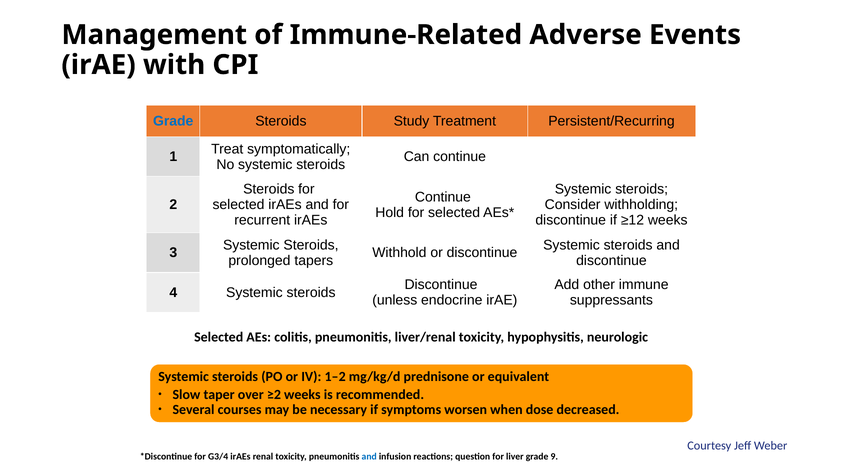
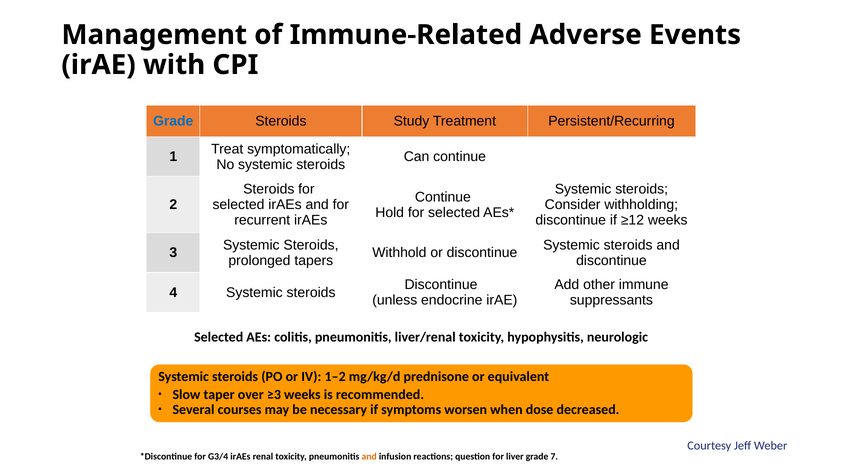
≥2: ≥2 -> ≥3 (274, 395)
and colour: blue -> orange (369, 456)
9: 9 -> 7 (554, 456)
